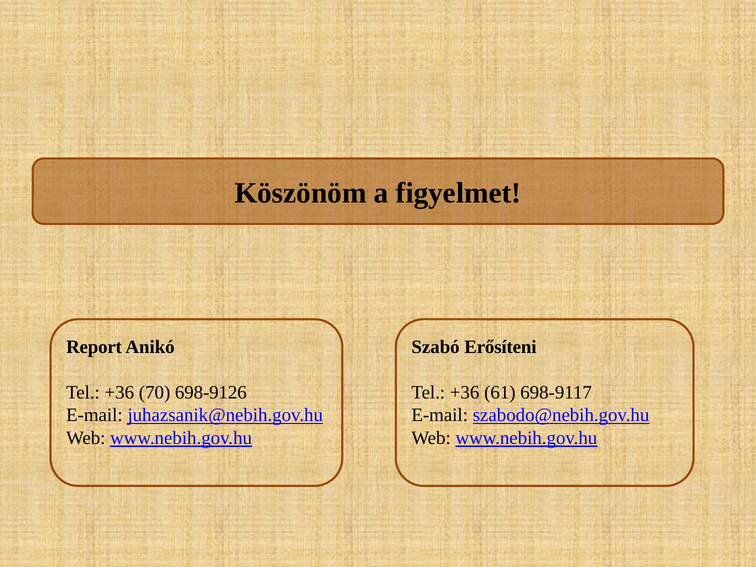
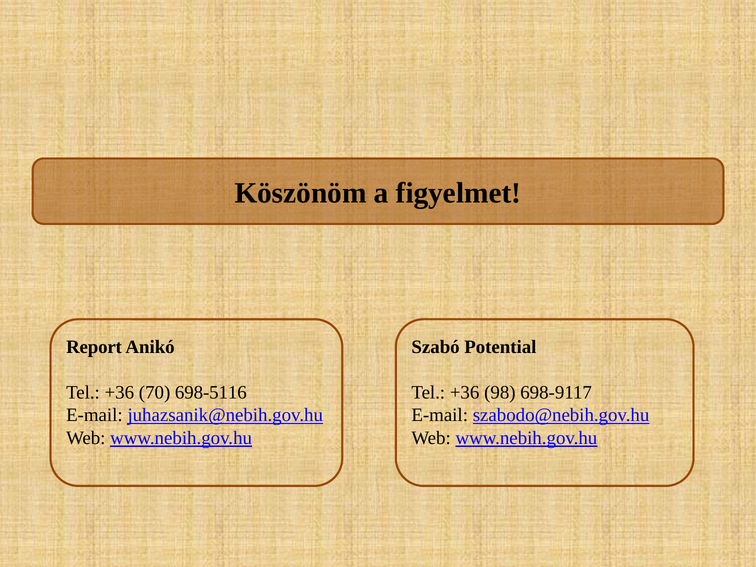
Erősíteni: Erősíteni -> Potential (500, 347)
698-9126: 698-9126 -> 698-5116 (211, 393)
61: 61 -> 98 (500, 393)
